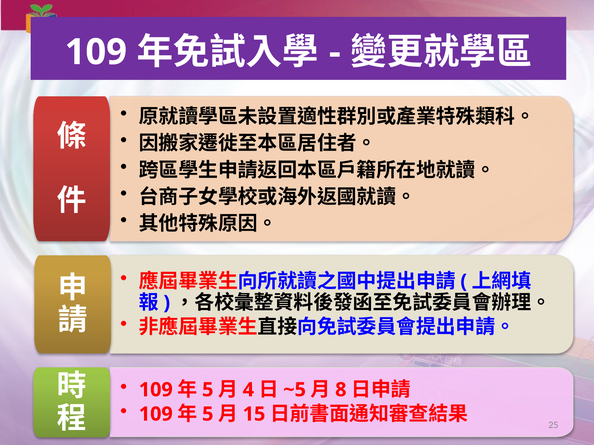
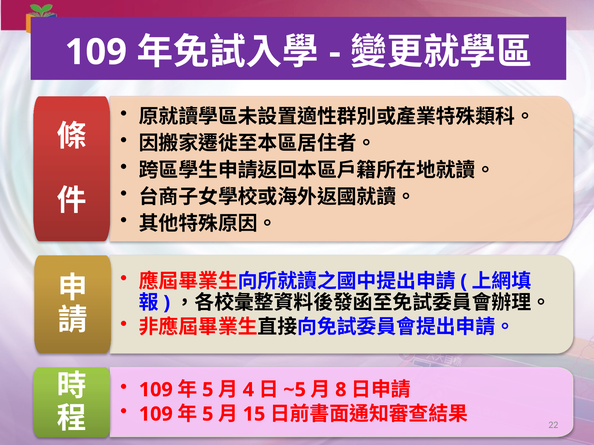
25: 25 -> 22 (553, 425)
